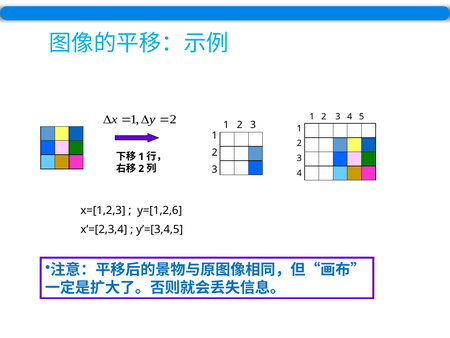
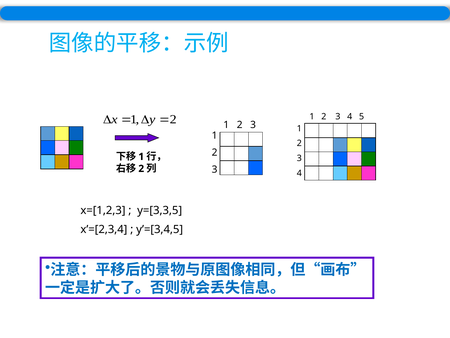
y=[1,2,6: y=[1,2,6 -> y=[3,3,5 (160, 210)
